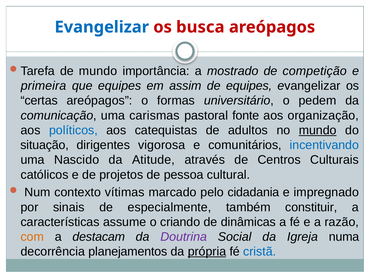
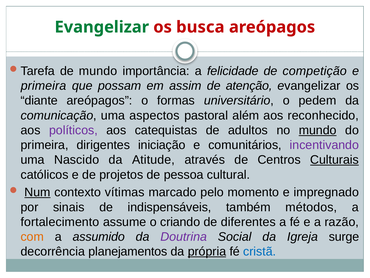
Evangelizar colour: blue -> green (102, 27)
mostrado: mostrado -> felicidade (233, 71)
que equipes: equipes -> possam (120, 86)
de equipes: equipes -> atenção (249, 86)
certas: certas -> diante (39, 100)
carismas: carismas -> aspectos (155, 115)
fonte: fonte -> além (246, 115)
organização: organização -> reconhecido (323, 115)
políticos colour: blue -> purple (73, 130)
situação: situação -> primeira (45, 145)
vigorosa: vigorosa -> iniciação (162, 145)
incentivando colour: blue -> purple (324, 145)
Culturais underline: none -> present (335, 160)
Num underline: none -> present (37, 192)
cidadania: cidadania -> momento (253, 192)
especialmente: especialmente -> indispensáveis (170, 207)
constituir: constituir -> métodos (311, 207)
características: características -> fortalecimento (60, 222)
dinâmicas: dinâmicas -> diferentes (248, 222)
destacam: destacam -> assumido (99, 236)
numa: numa -> surge (344, 236)
